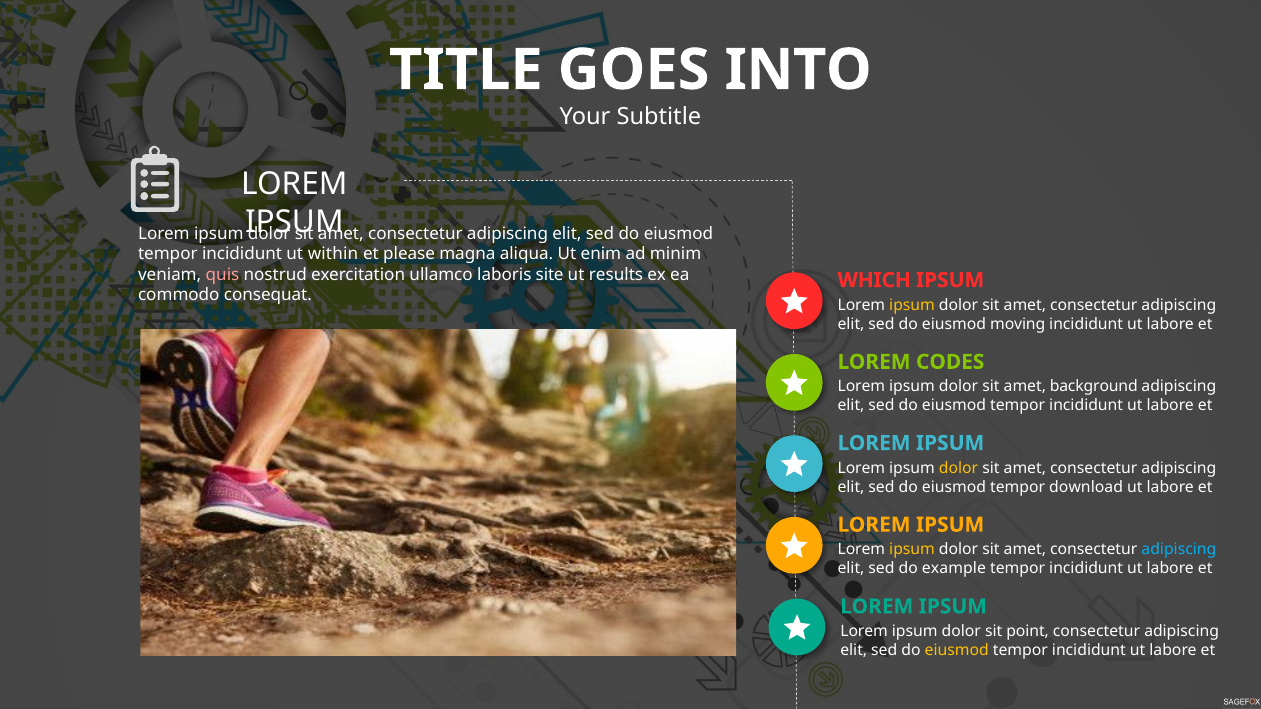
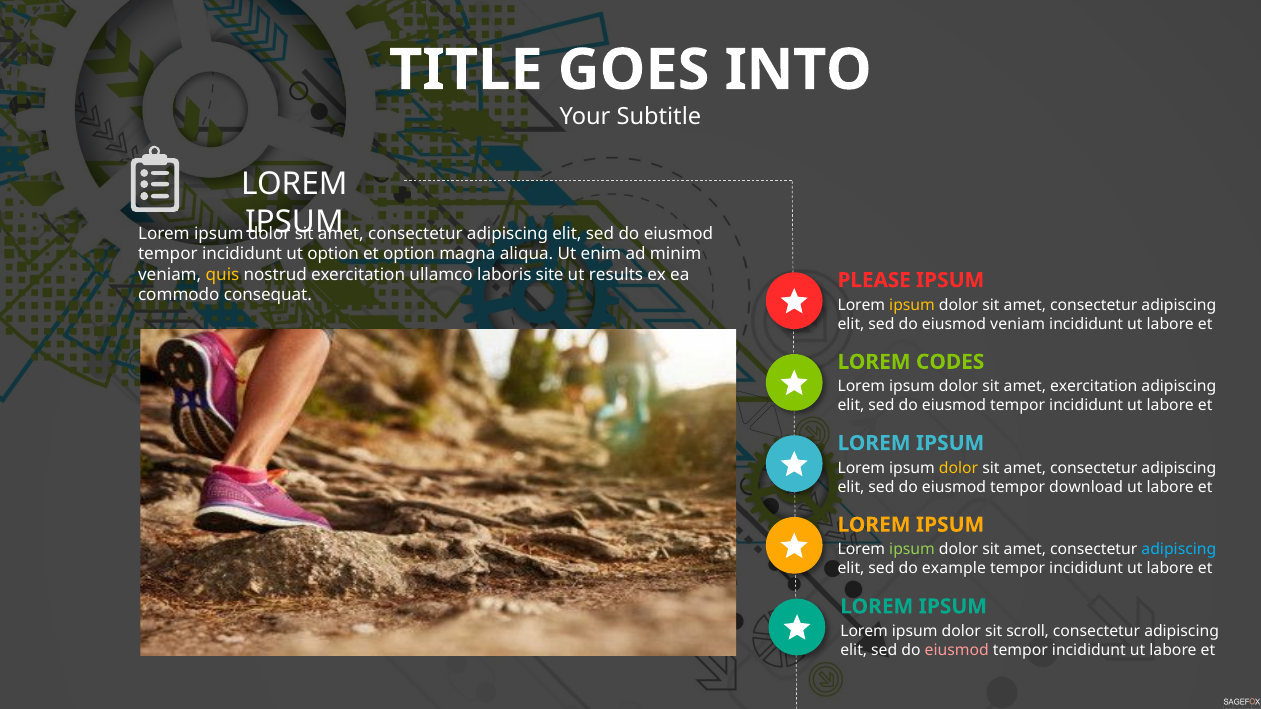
ut within: within -> option (333, 254)
et please: please -> option (409, 254)
quis colour: pink -> yellow (223, 275)
WHICH: WHICH -> PLEASE (874, 280)
eiusmod moving: moving -> veniam (1018, 324)
amet background: background -> exercitation (1094, 387)
ipsum colour: yellow -> light green (912, 550)
point: point -> scroll (1028, 632)
eiusmod colour: yellow -> pink (957, 651)
